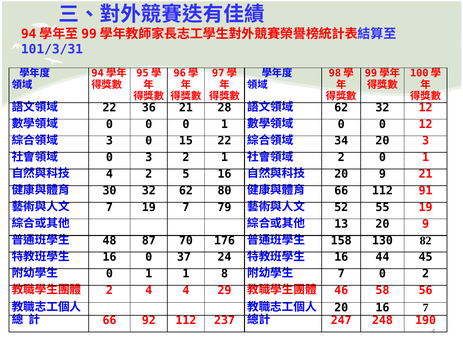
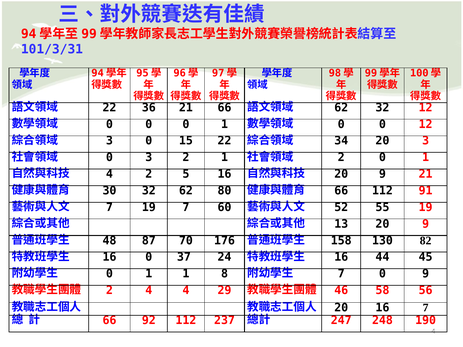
21 28: 28 -> 66 (224, 108)
79: 79 -> 60 (224, 207)
0 2: 2 -> 9 (426, 274)
